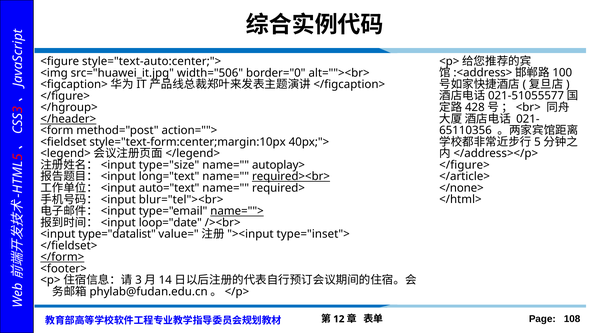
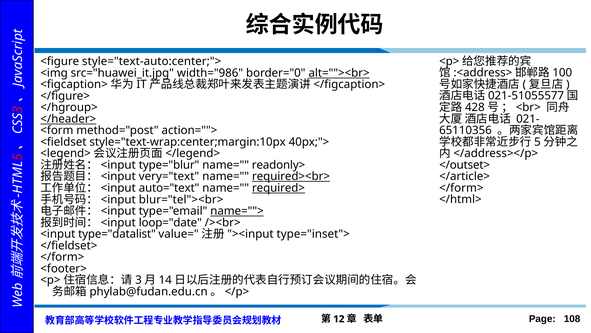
width="506: width="506 -> width="986 (210, 73)
alt=""><br> underline: none -> present (339, 73)
style="text-form:center;margin:10px: style="text-form:center;margin:10px -> style="text-wrap:center;margin:10px (188, 142)
type="size: type="size -> type="blur (169, 165)
autoplay>: autoplay> -> readonly> (279, 165)
</figure>: </figure> -> </outset> (465, 165)
long="text: long="text -> very="text (169, 176)
required> underline: none -> present (278, 188)
</none>: </none> -> </form> (461, 188)
</form> underline: present -> none (62, 257)
